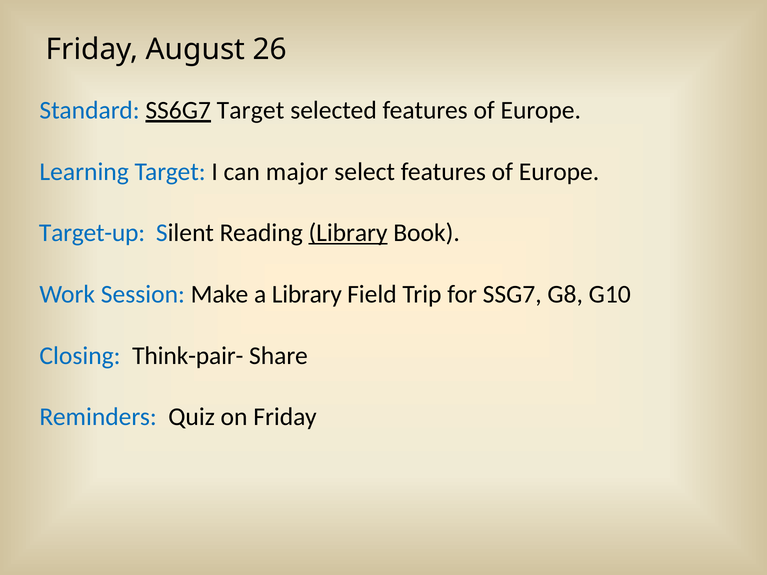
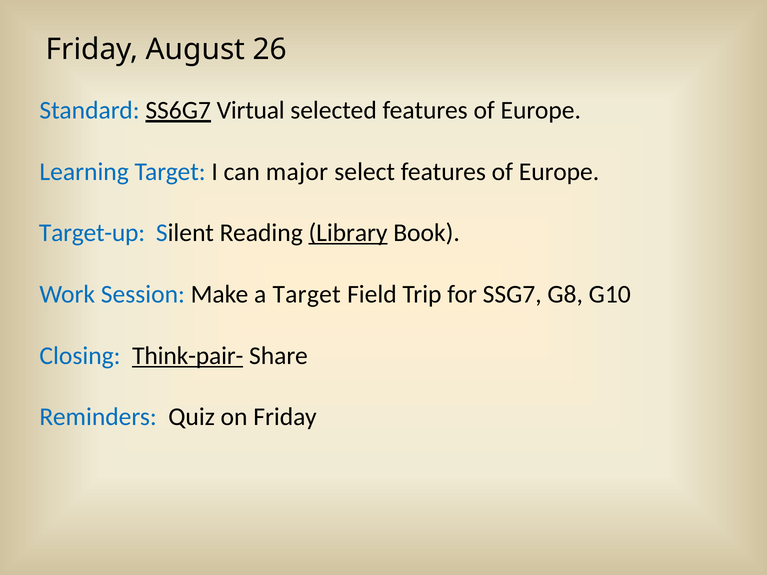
SS6G7 Target: Target -> Virtual (251, 110)
a Library: Library -> Target (307, 294)
Think-pair- underline: none -> present (188, 356)
